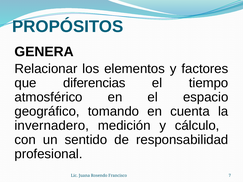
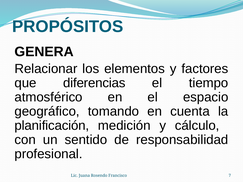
invernadero: invernadero -> planificación (52, 126)
